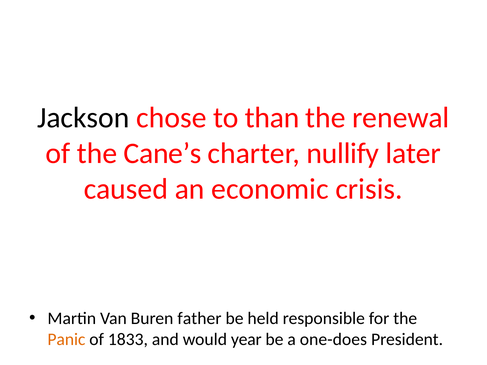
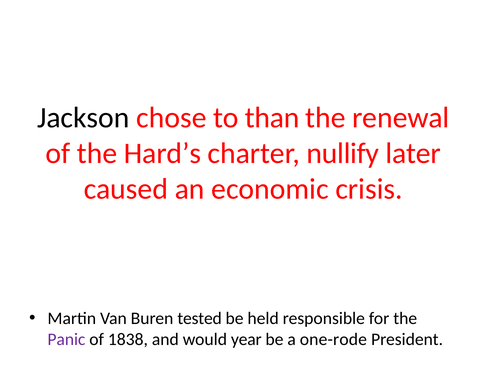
Cane’s: Cane’s -> Hard’s (162, 153)
father: father -> tested (200, 319)
Panic colour: orange -> purple (66, 340)
1833: 1833 -> 1838 (128, 340)
one-does: one-does -> one-rode (333, 340)
